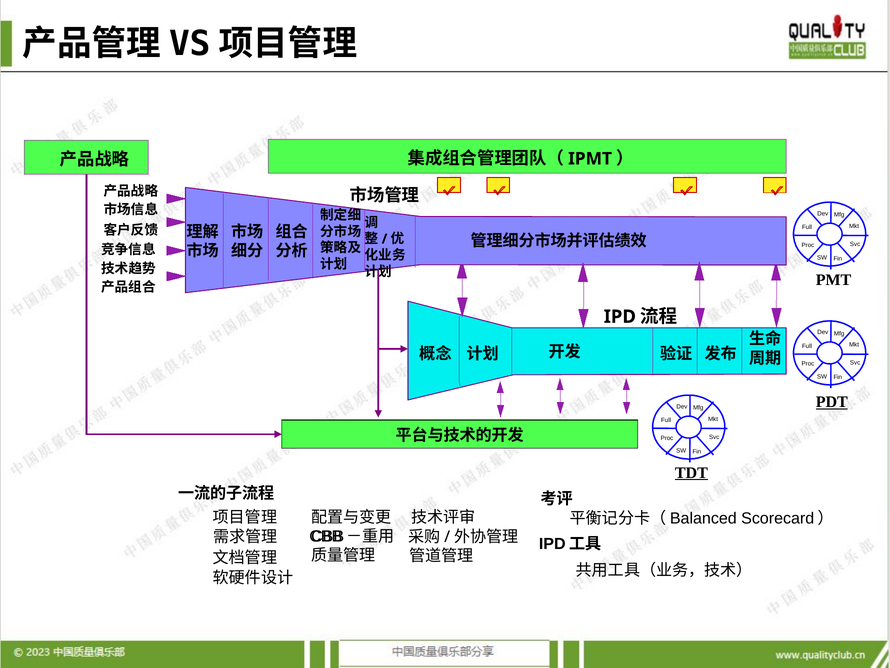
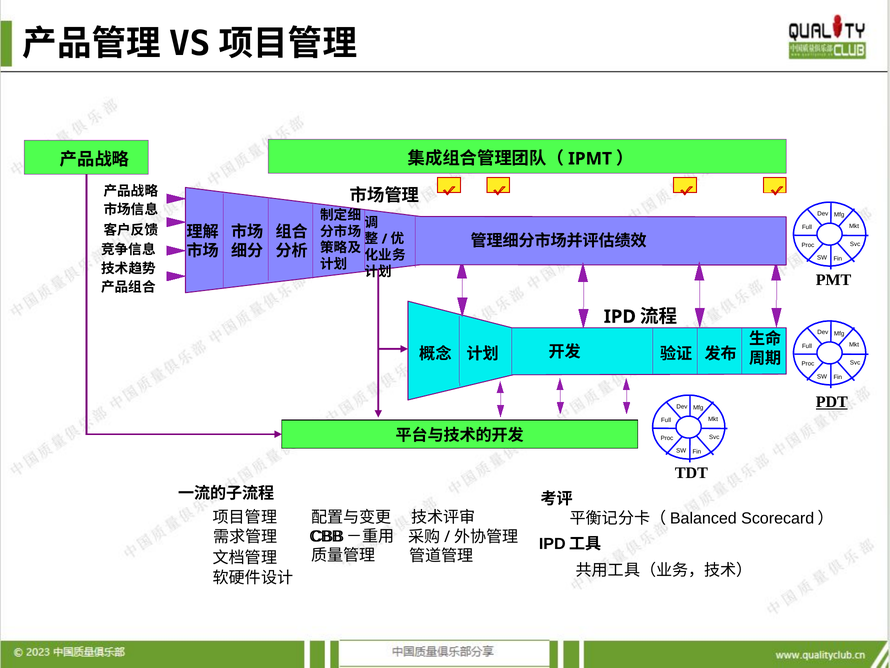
TDT underline: present -> none (691, 472)
